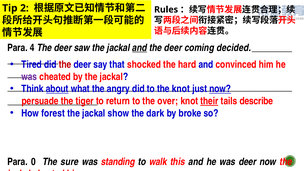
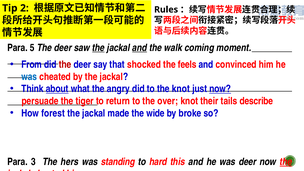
4: 4 -> 5 (32, 48)
the underline: none -> present (98, 48)
deer: deer -> walk (173, 48)
decided: decided -> moment (234, 48)
Tired: Tired -> From (32, 65)
hard: hard -> feels (187, 65)
was colour: purple -> blue (29, 77)
their underline: present -> none (209, 101)
show: show -> made (118, 113)
dark: dark -> wide (156, 113)
0: 0 -> 3 (33, 162)
sure: sure -> hers (70, 162)
walk: walk -> hard (158, 162)
the underline: none -> present (286, 162)
